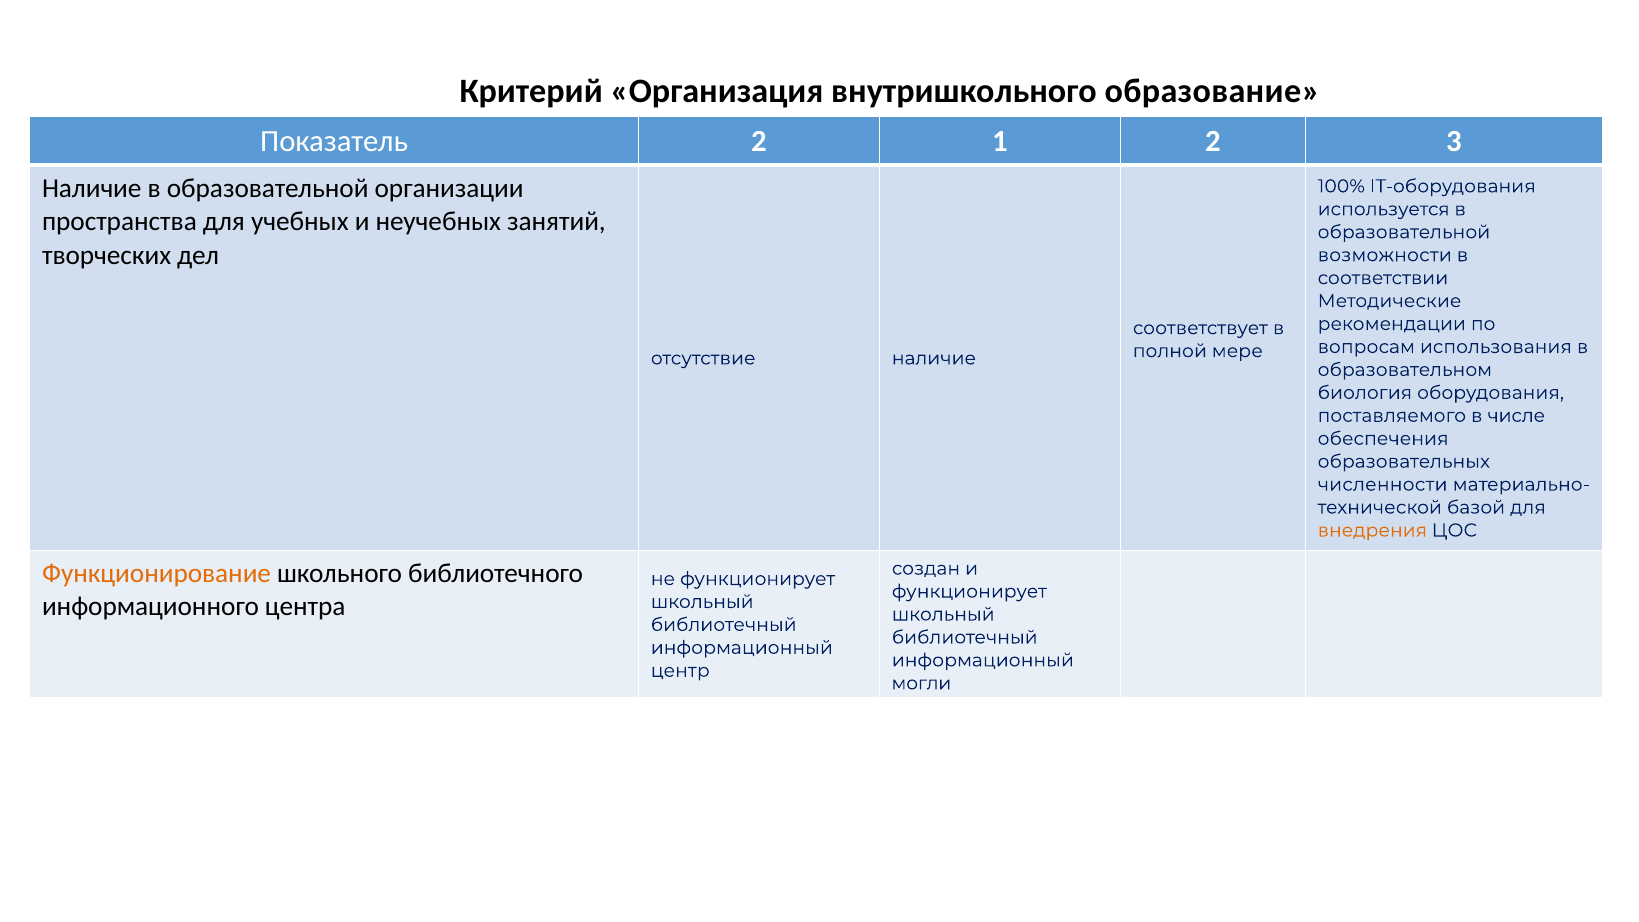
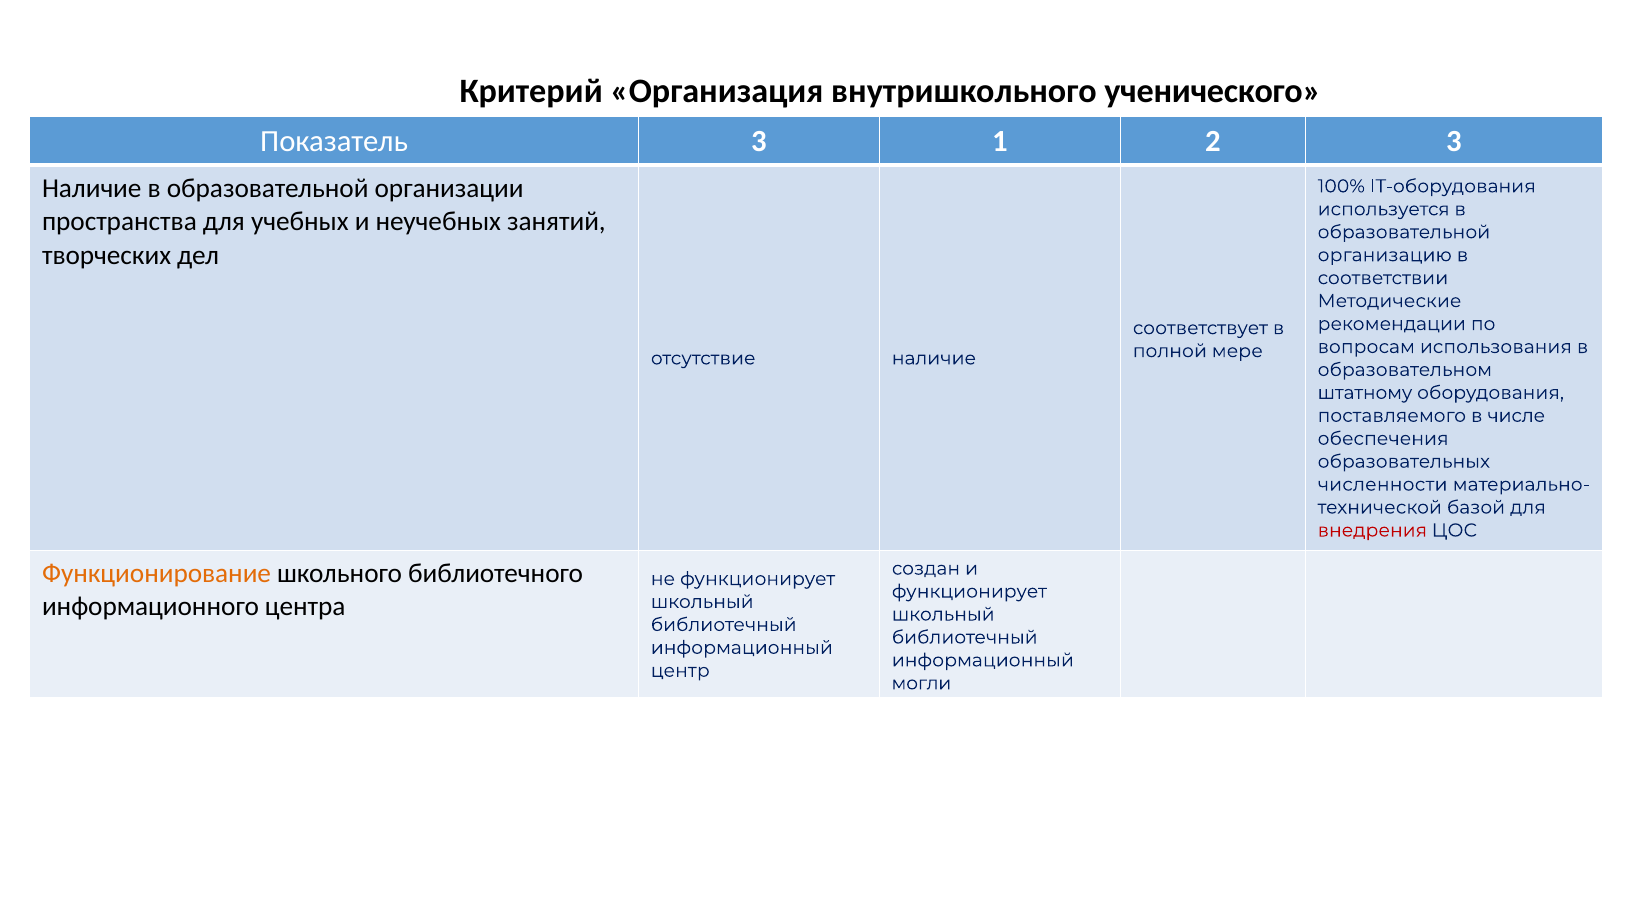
образование: образование -> ученического (1213, 91)
Показатель 2: 2 -> 3 (759, 141)
возможности: возможности -> организацию (1385, 255)
биология: биология -> штатному (1365, 393)
внедрения colour: orange -> red (1372, 530)
